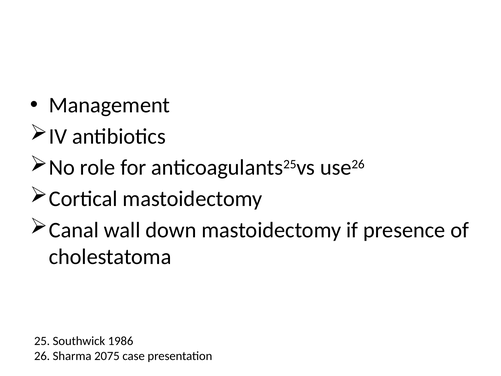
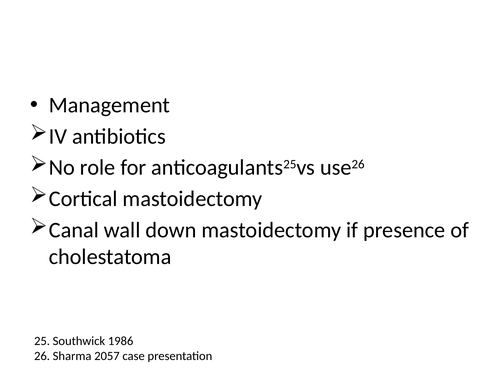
2075: 2075 -> 2057 (107, 356)
